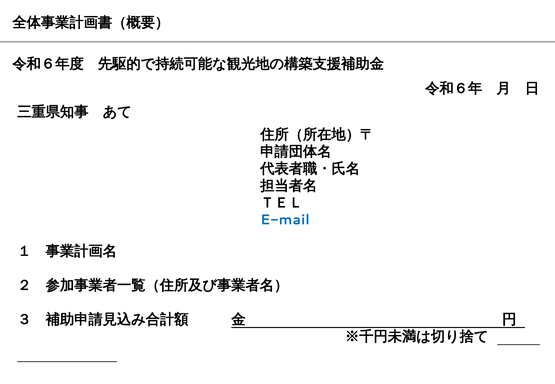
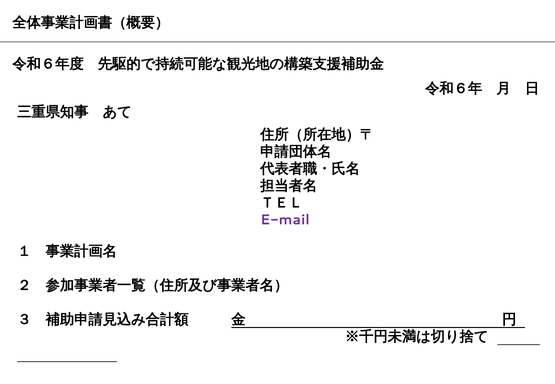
E-mail colour: blue -> purple (285, 220)
